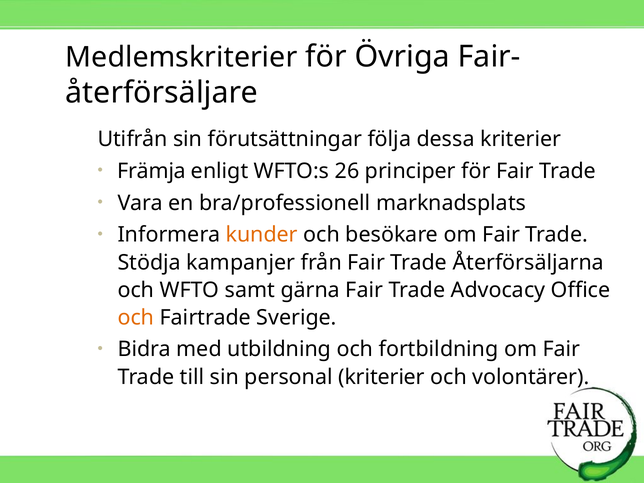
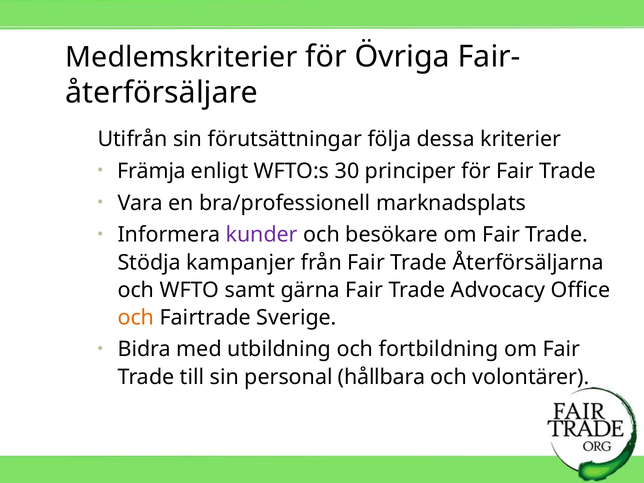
26: 26 -> 30 (347, 171)
kunder colour: orange -> purple (262, 235)
personal kriterier: kriterier -> hållbara (382, 377)
